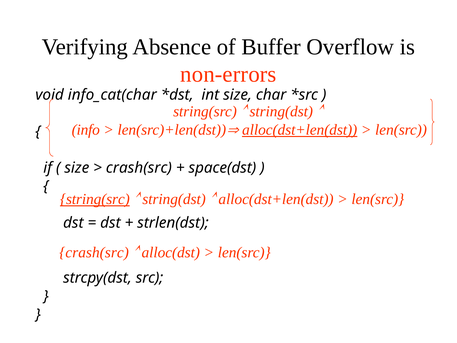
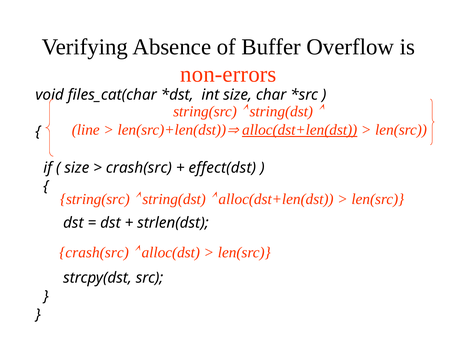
info_cat(char: info_cat(char -> files_cat(char (112, 95)
info: info -> line (86, 130)
space(dst: space(dst -> effect(dst (222, 168)
string(src underline: present -> none (95, 199)
